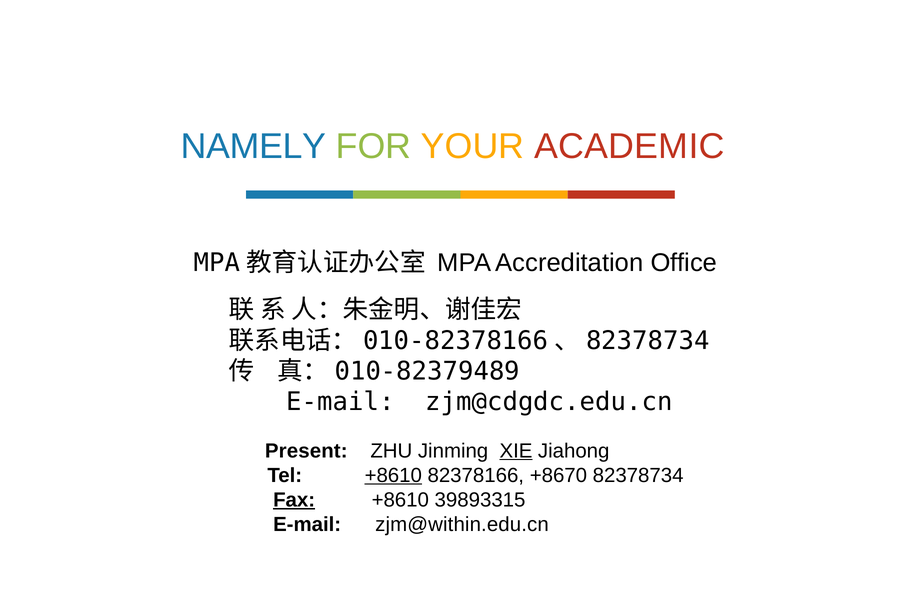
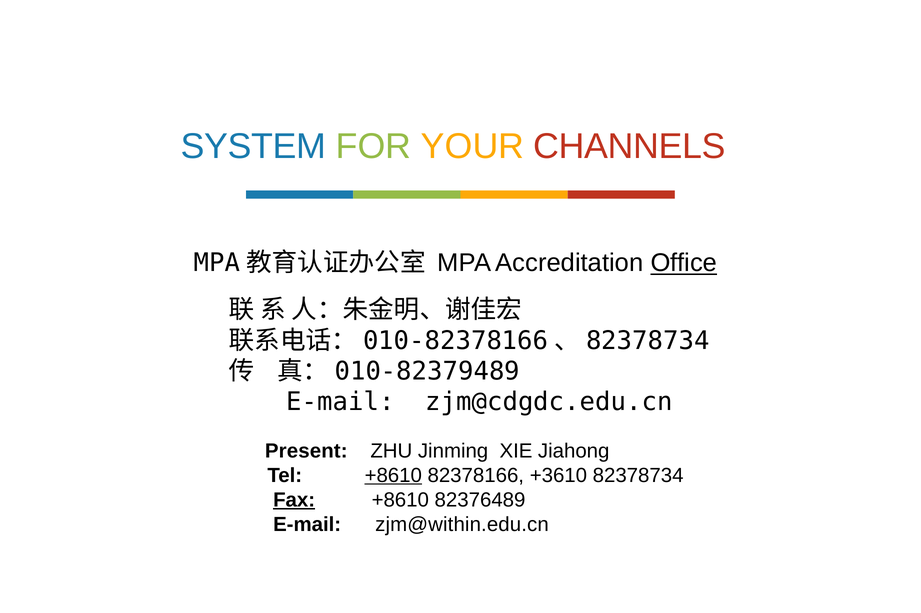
NAMELY: NAMELY -> SYSTEM (254, 146)
ACADEMIC: ACADEMIC -> CHANNELS (630, 146)
Office underline: none -> present (684, 263)
XIE underline: present -> none (516, 451)
+8670: +8670 -> +3610 (558, 475)
39893315: 39893315 -> 82376489 (480, 500)
